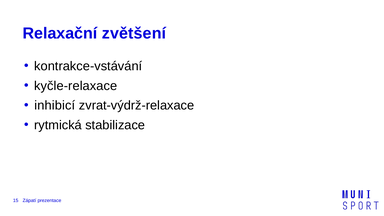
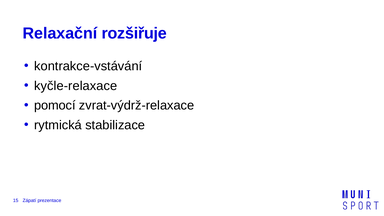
zvětšení: zvětšení -> rozšiřuje (134, 33)
inhibicí: inhibicí -> pomocí (55, 105)
